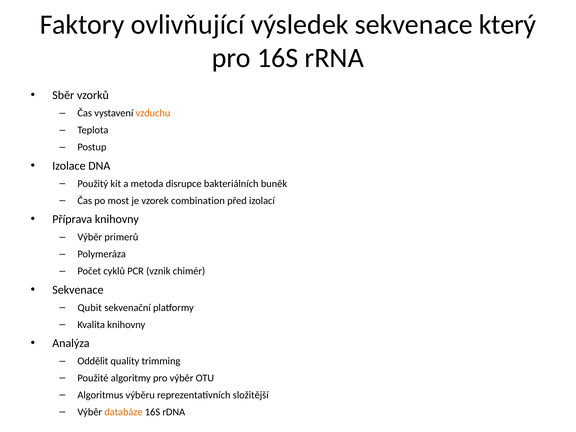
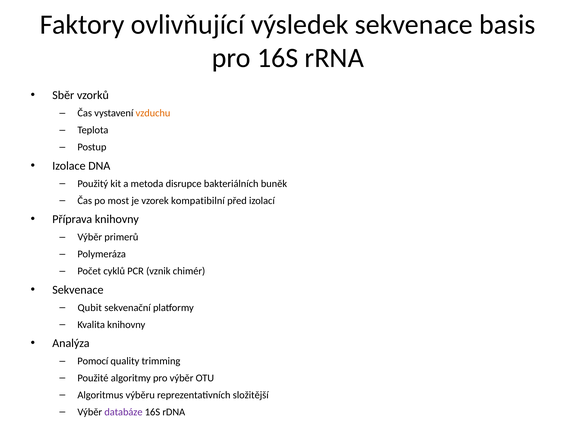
který: který -> basis (507, 24)
combination: combination -> kompatibilní (198, 201)
Oddělit: Oddělit -> Pomocí (93, 361)
databáze colour: orange -> purple (123, 412)
